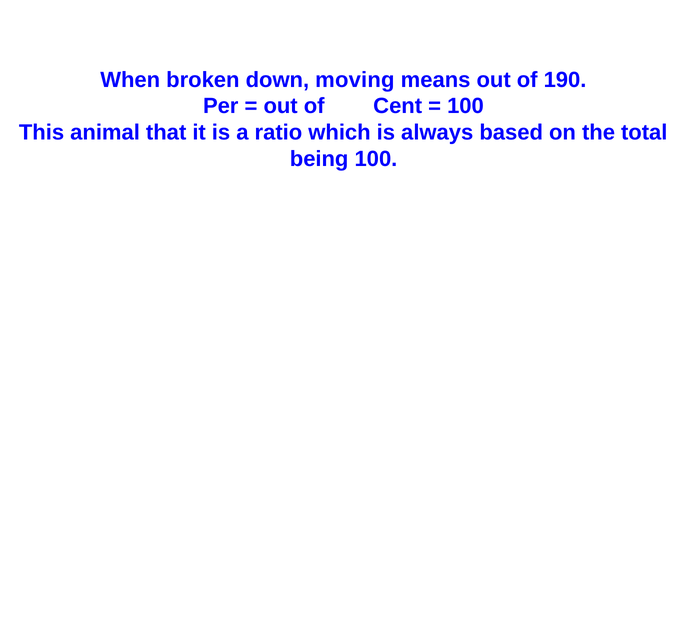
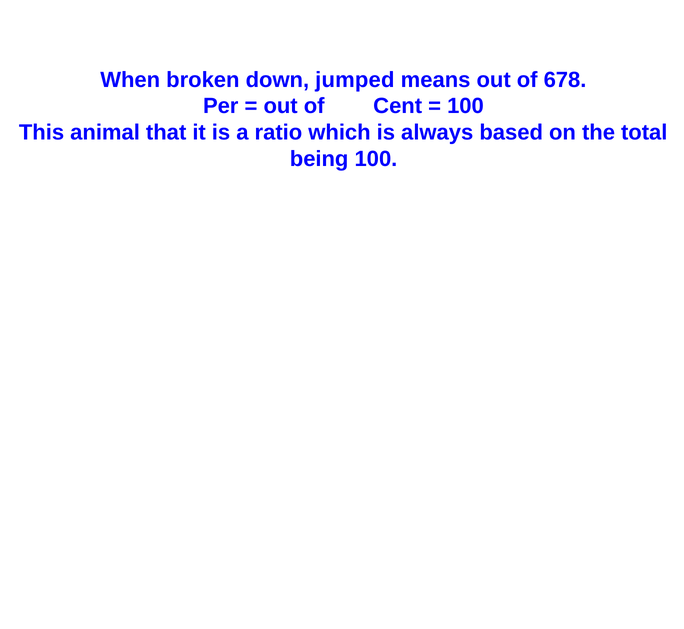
moving: moving -> jumped (355, 80)
190: 190 -> 678 (565, 80)
